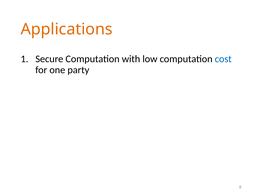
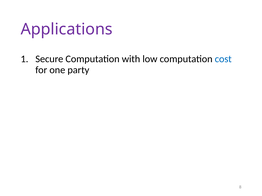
Applications colour: orange -> purple (67, 29)
